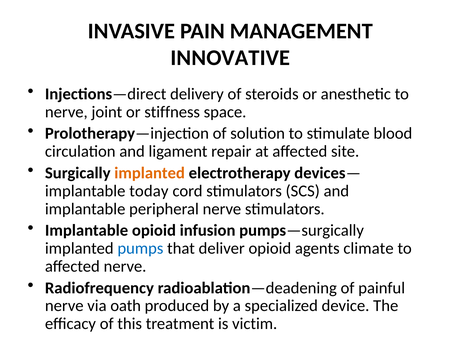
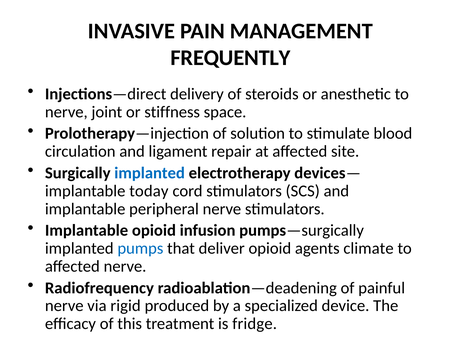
INNOVATIVE: INNOVATIVE -> FREQUENTLY (231, 58)
implanted colour: orange -> blue (150, 173)
oath: oath -> rigid (126, 307)
victim: victim -> fridge (255, 324)
